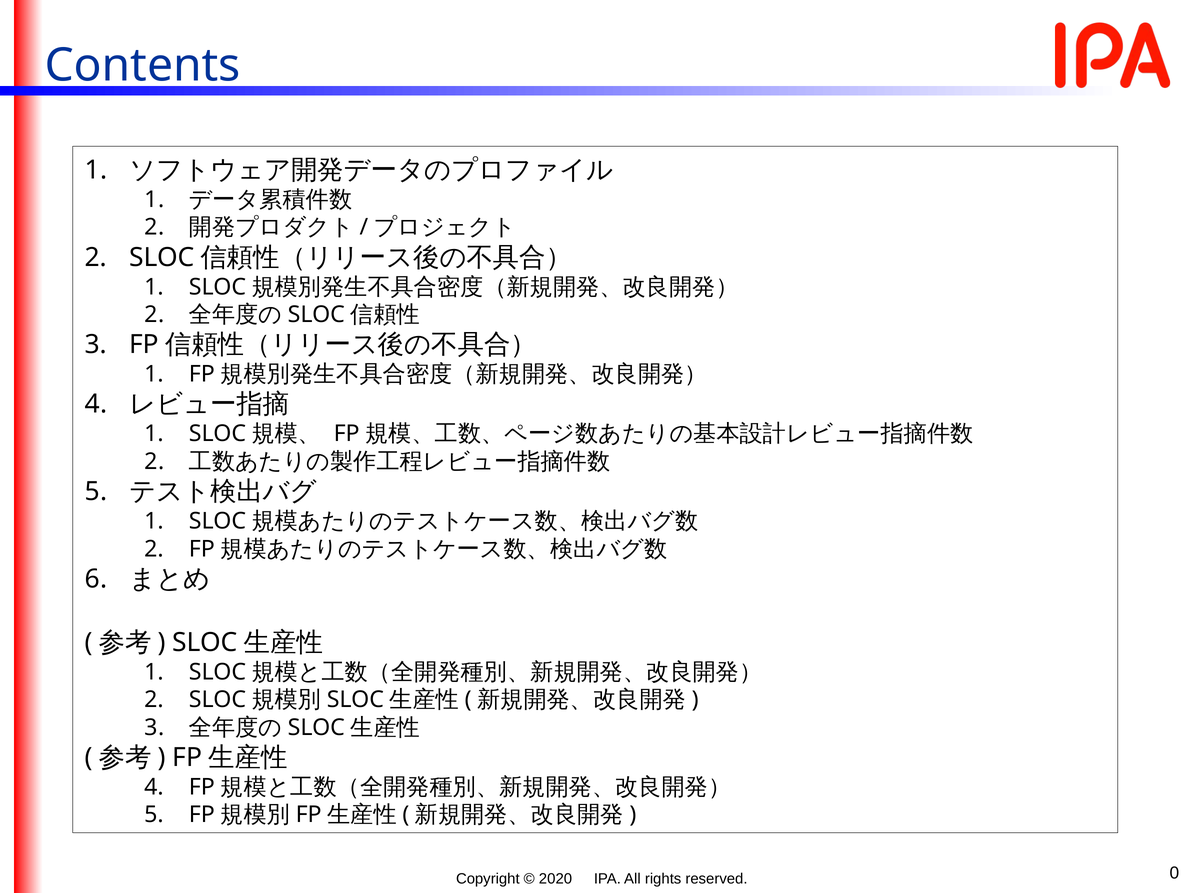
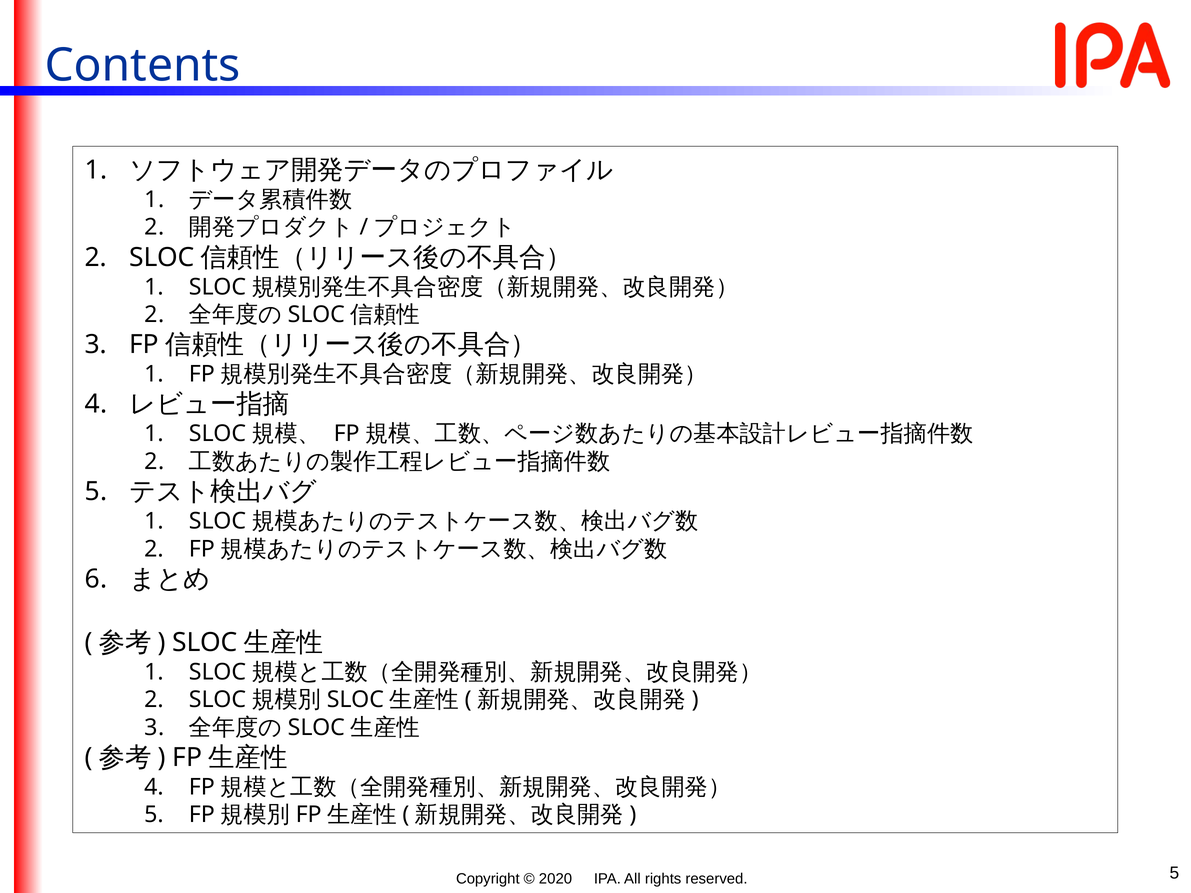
0: 0 -> 5 (1174, 873)
